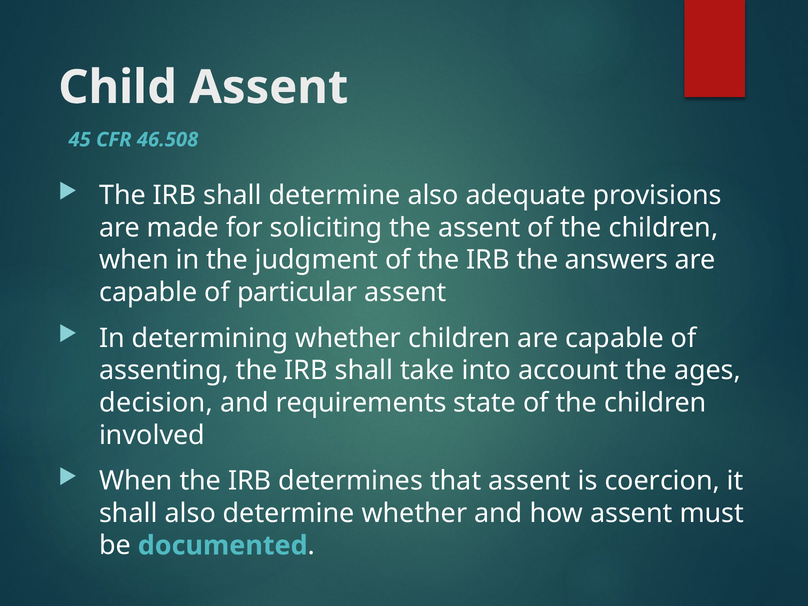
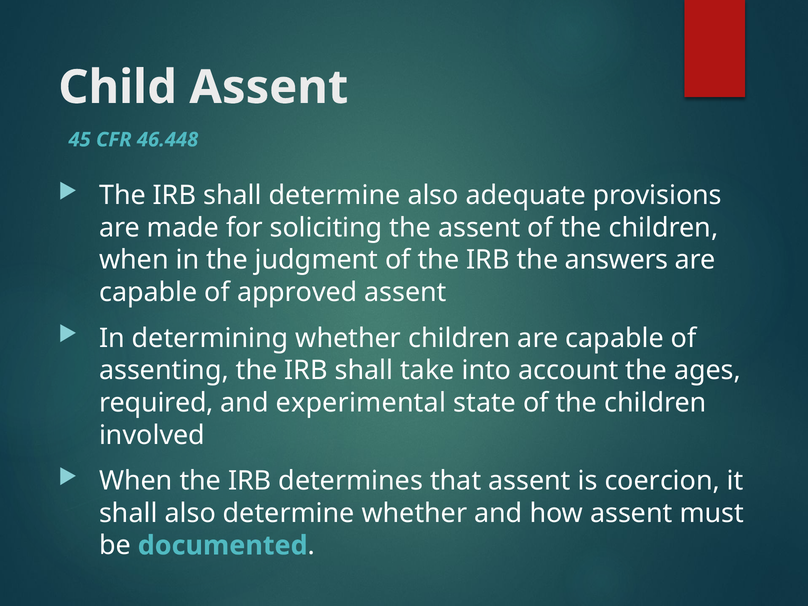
46.508: 46.508 -> 46.448 (168, 140)
particular: particular -> approved (297, 292)
decision: decision -> required (156, 403)
requirements: requirements -> experimental (361, 403)
